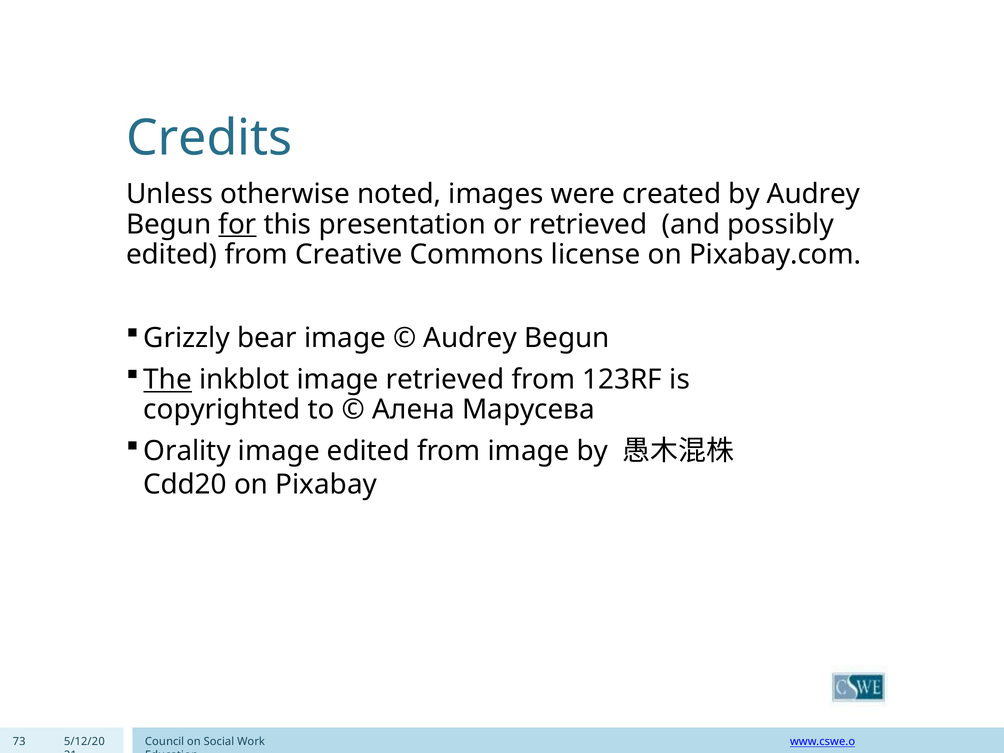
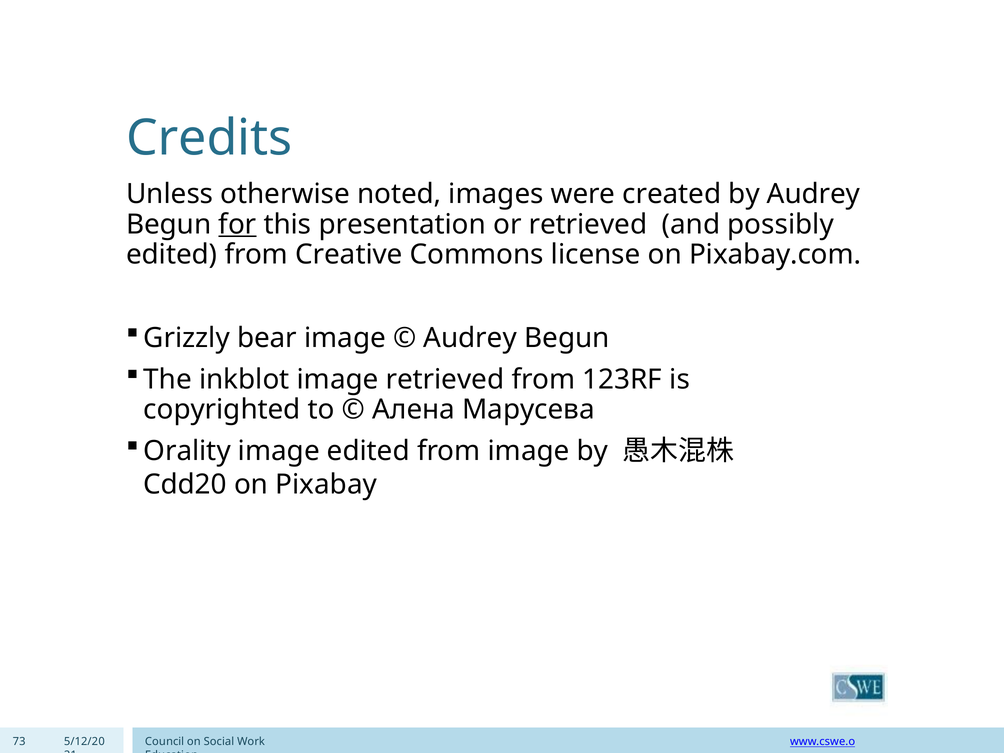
The underline: present -> none (168, 380)
